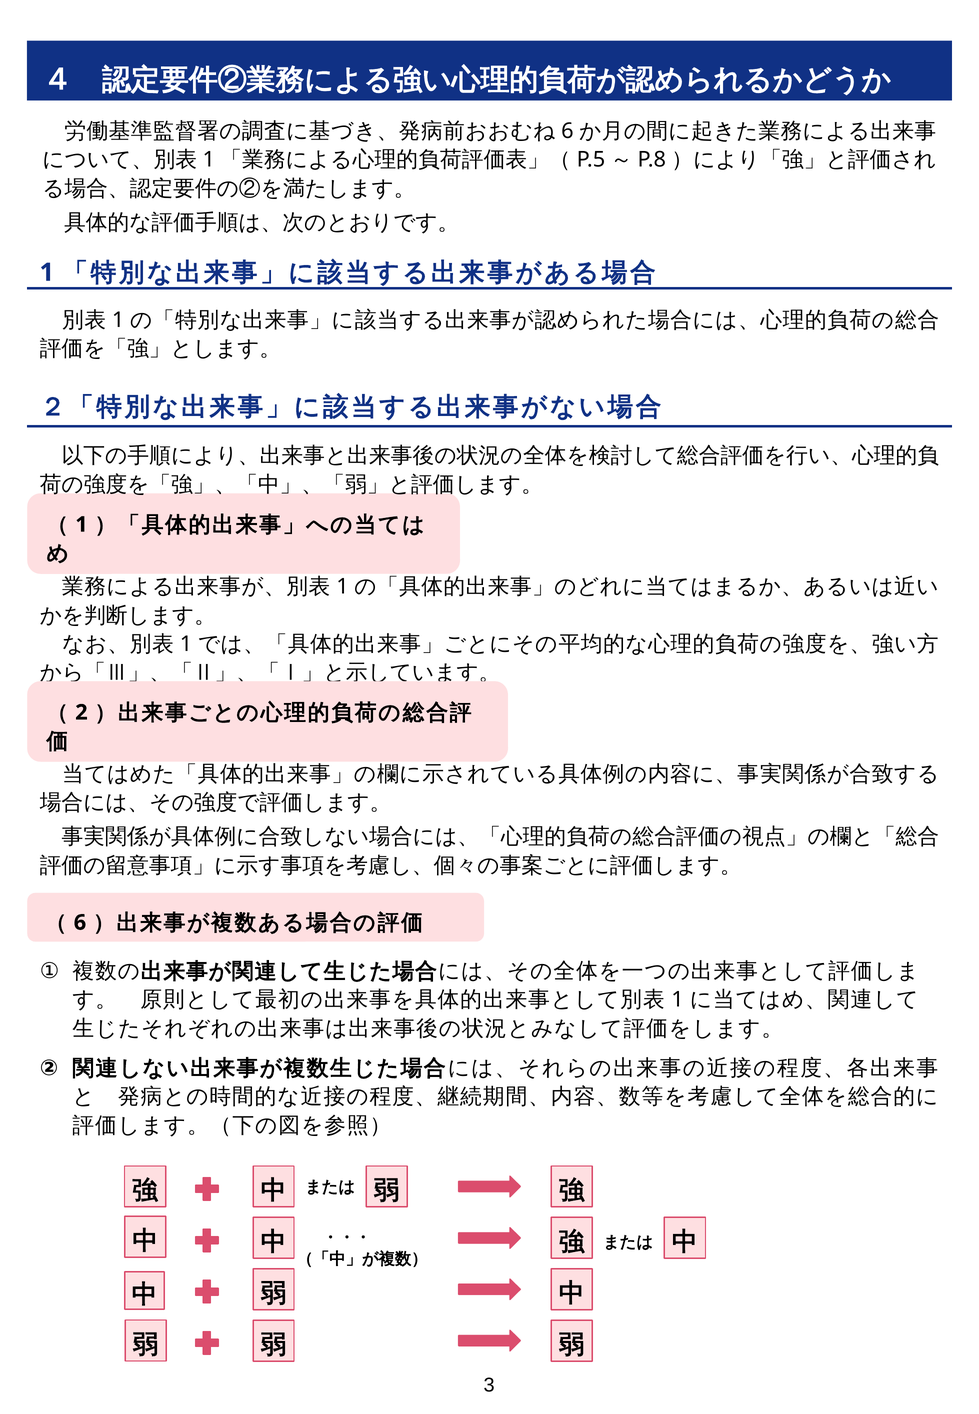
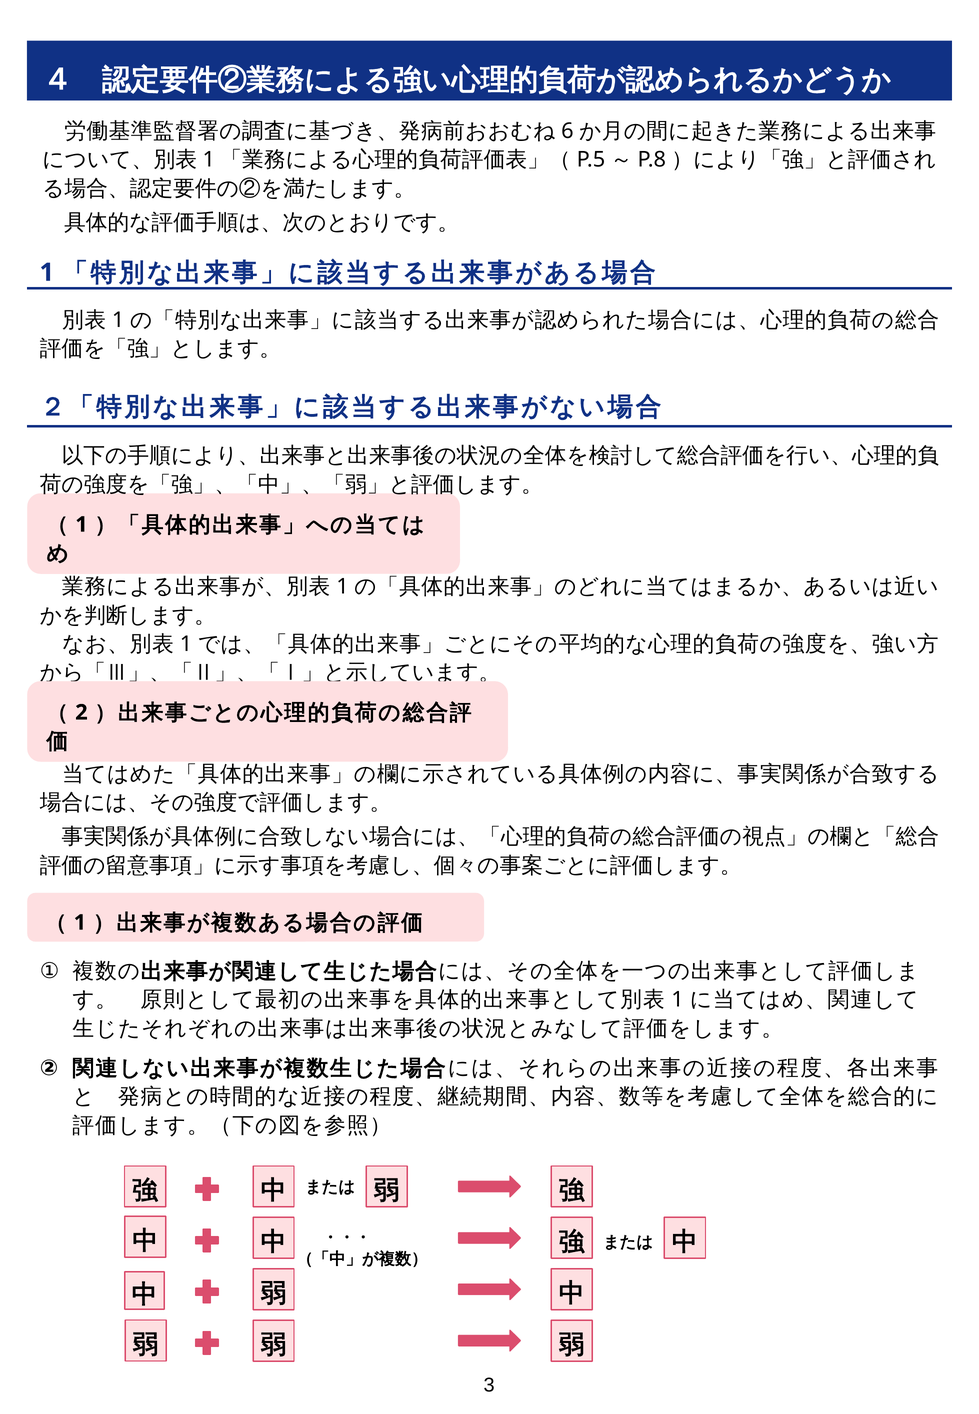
6: 6 -> 1 (80, 923)
